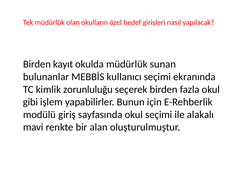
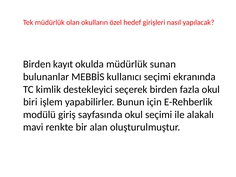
zorunluluğu: zorunluluğu -> destekleyici (88, 89)
gibi: gibi -> biri (30, 102)
